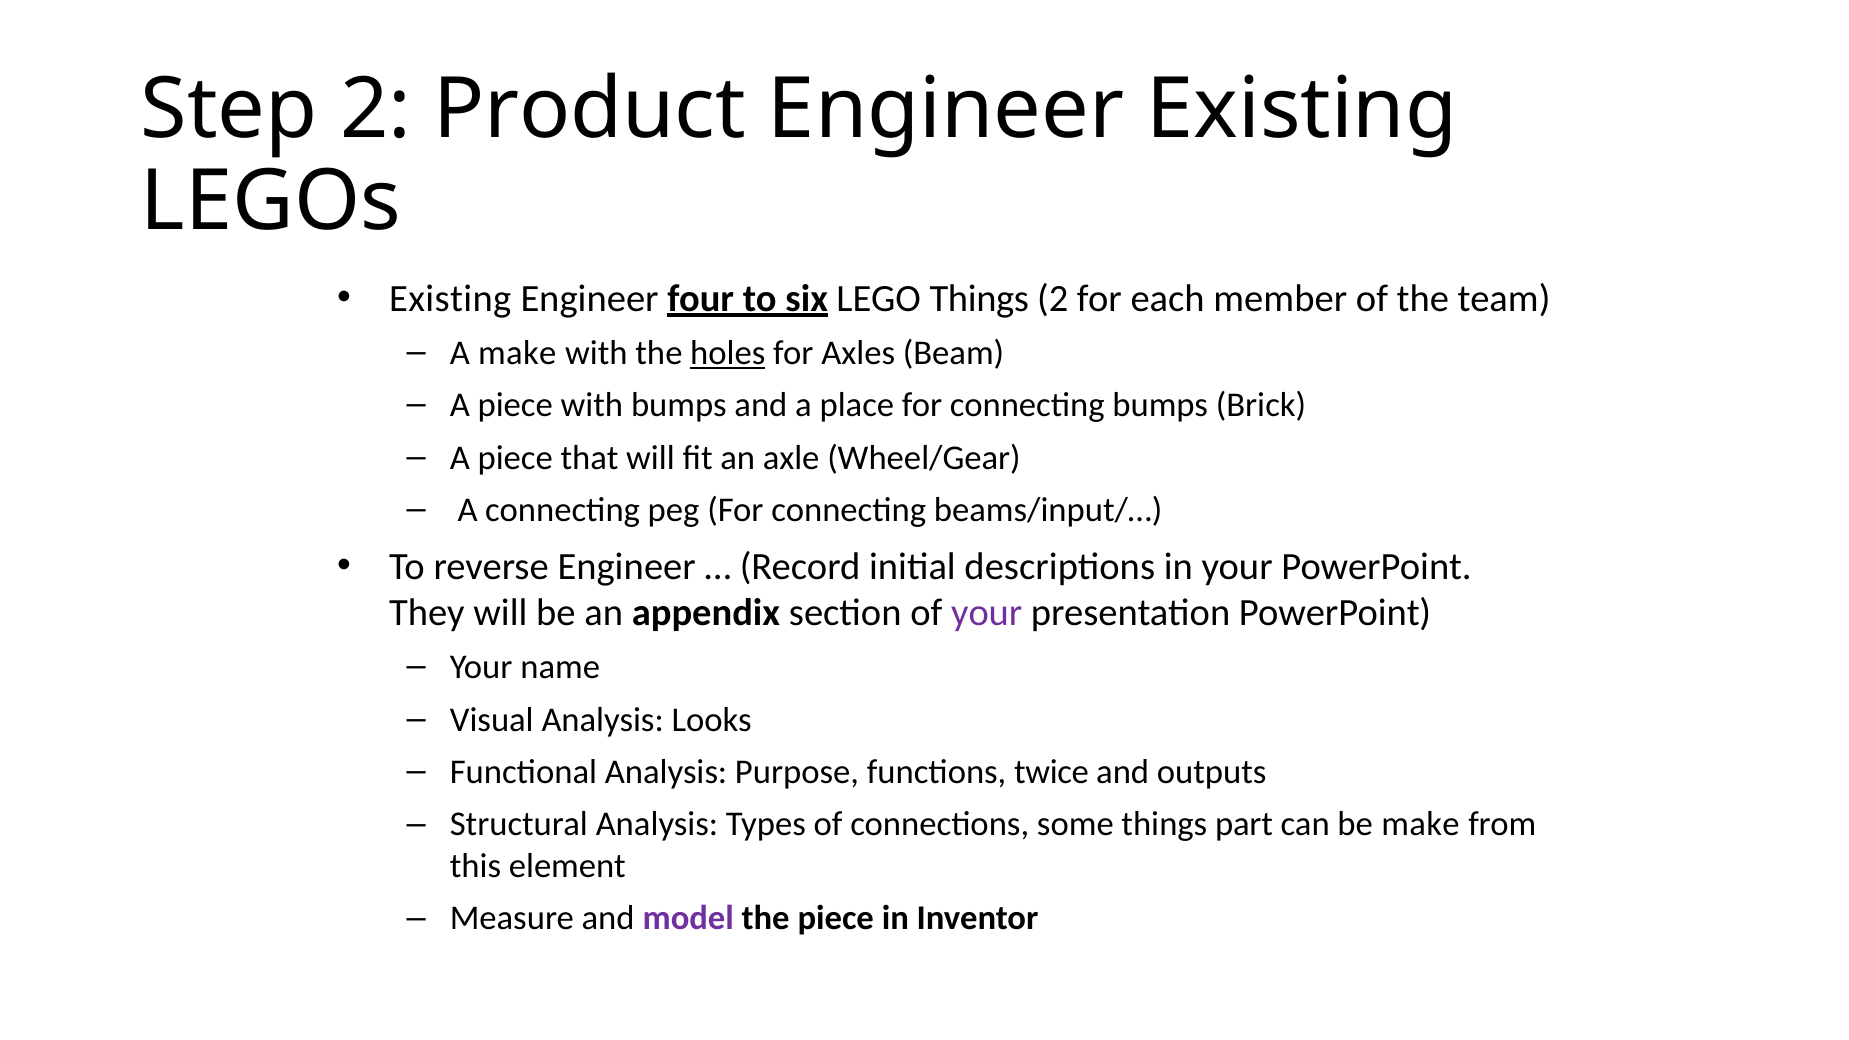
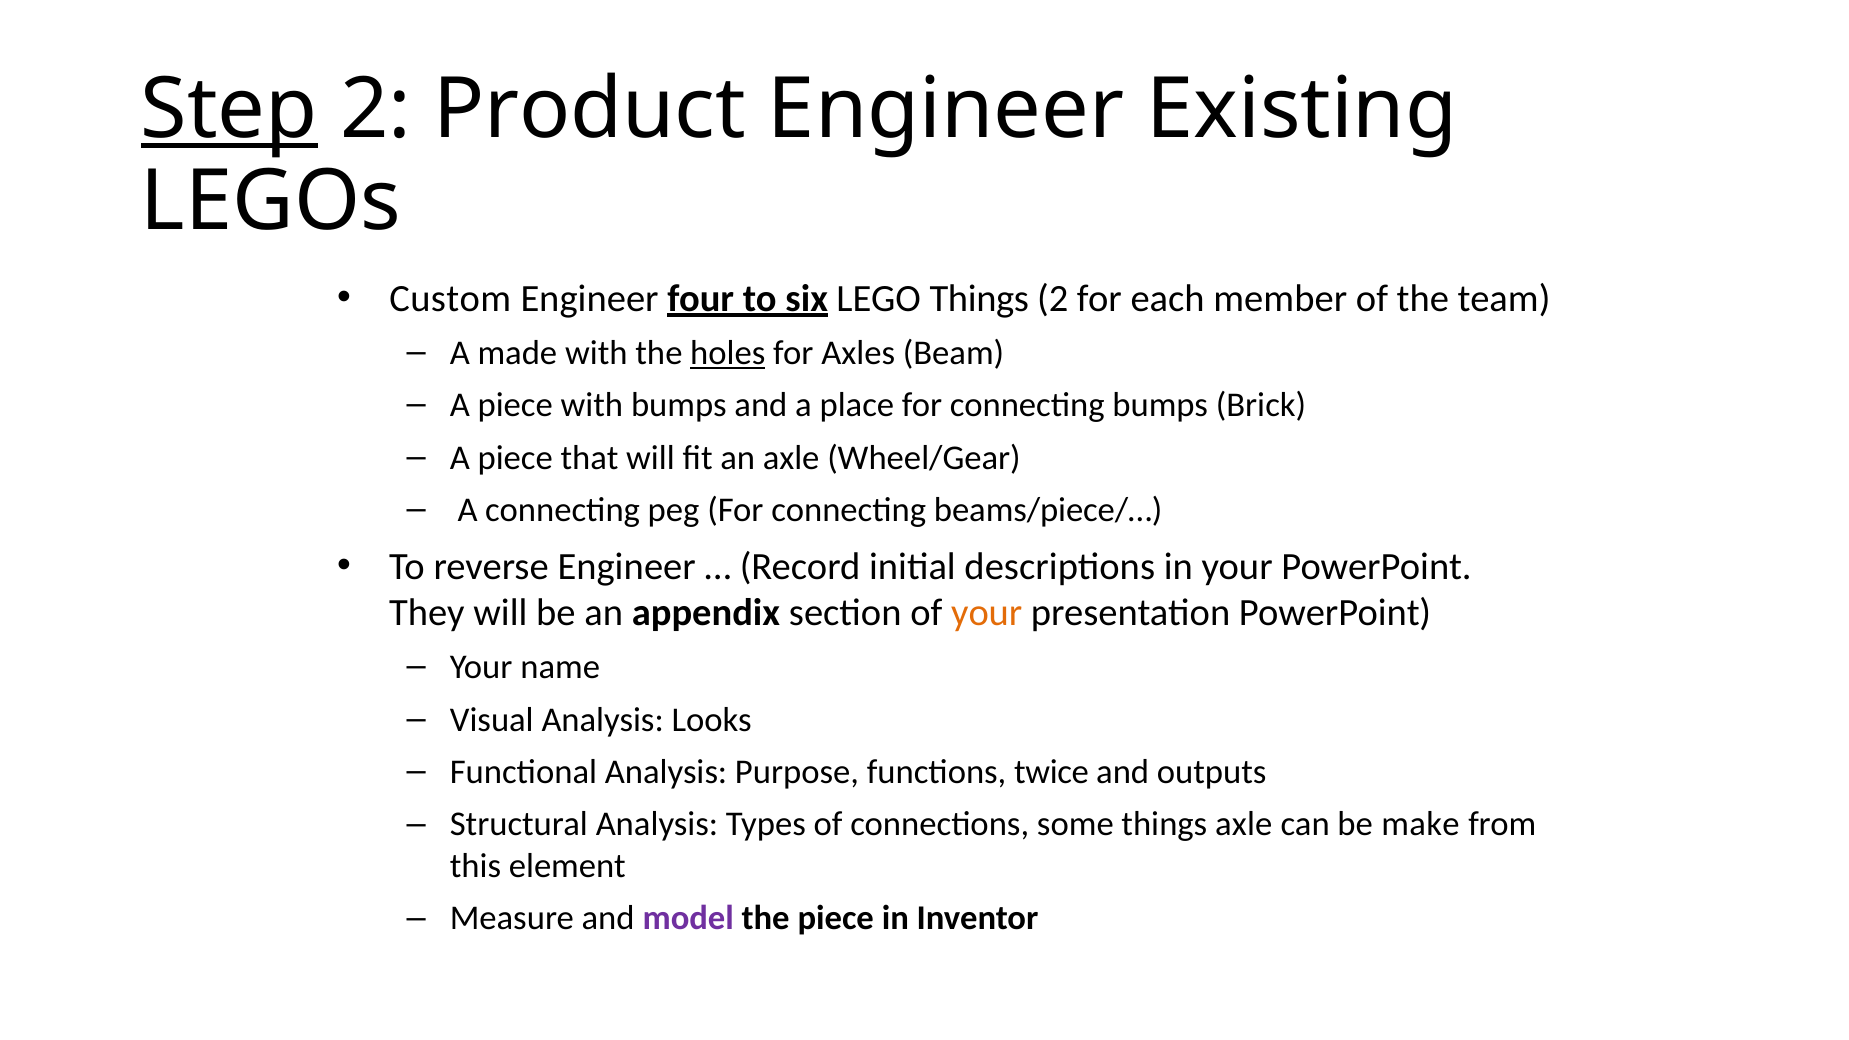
Step underline: none -> present (229, 110)
Existing: Existing -> Custom (450, 298)
A make: make -> made (517, 353)
beams/input/…: beams/input/… -> beams/piece/… (1048, 510)
your colour: purple -> orange (987, 613)
things part: part -> axle (1244, 825)
